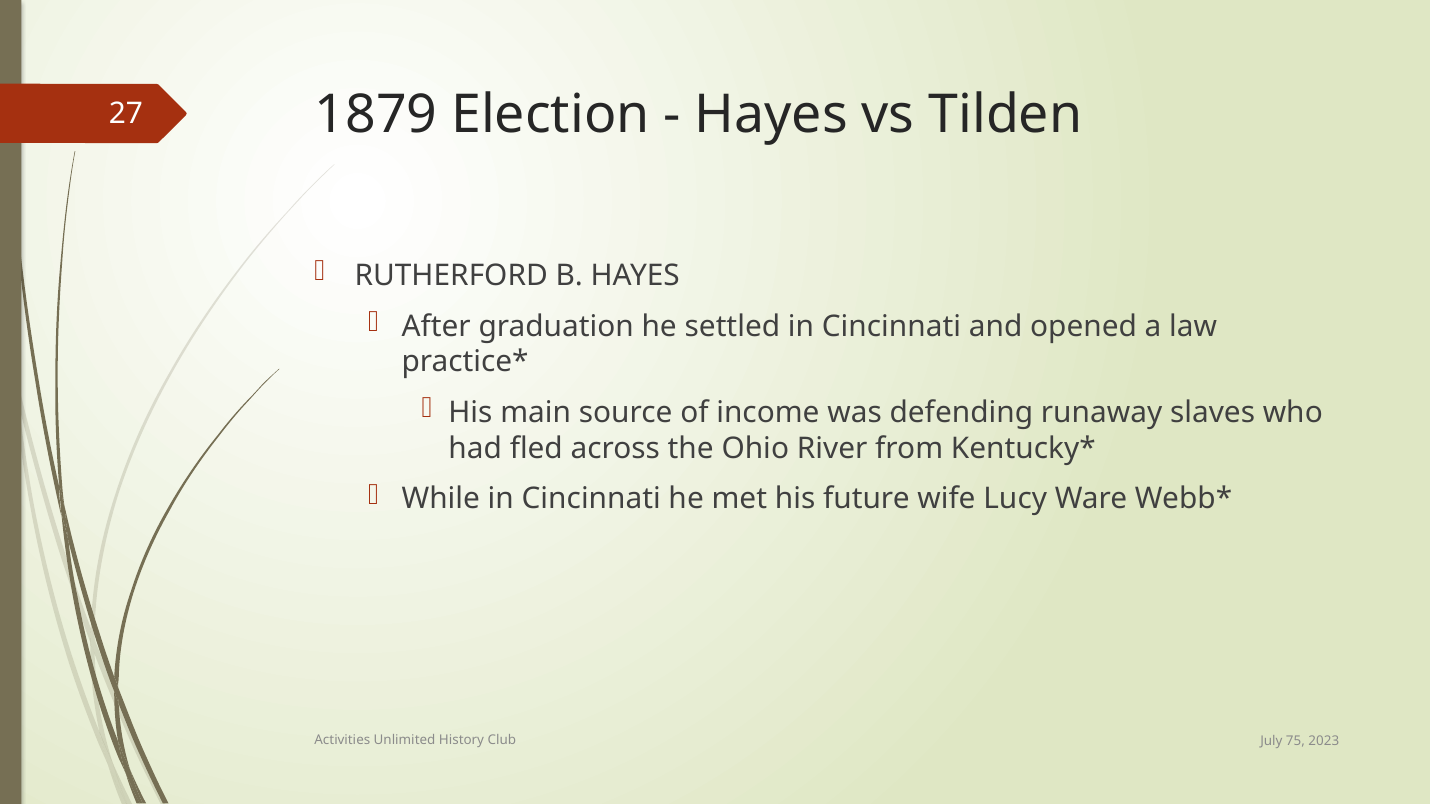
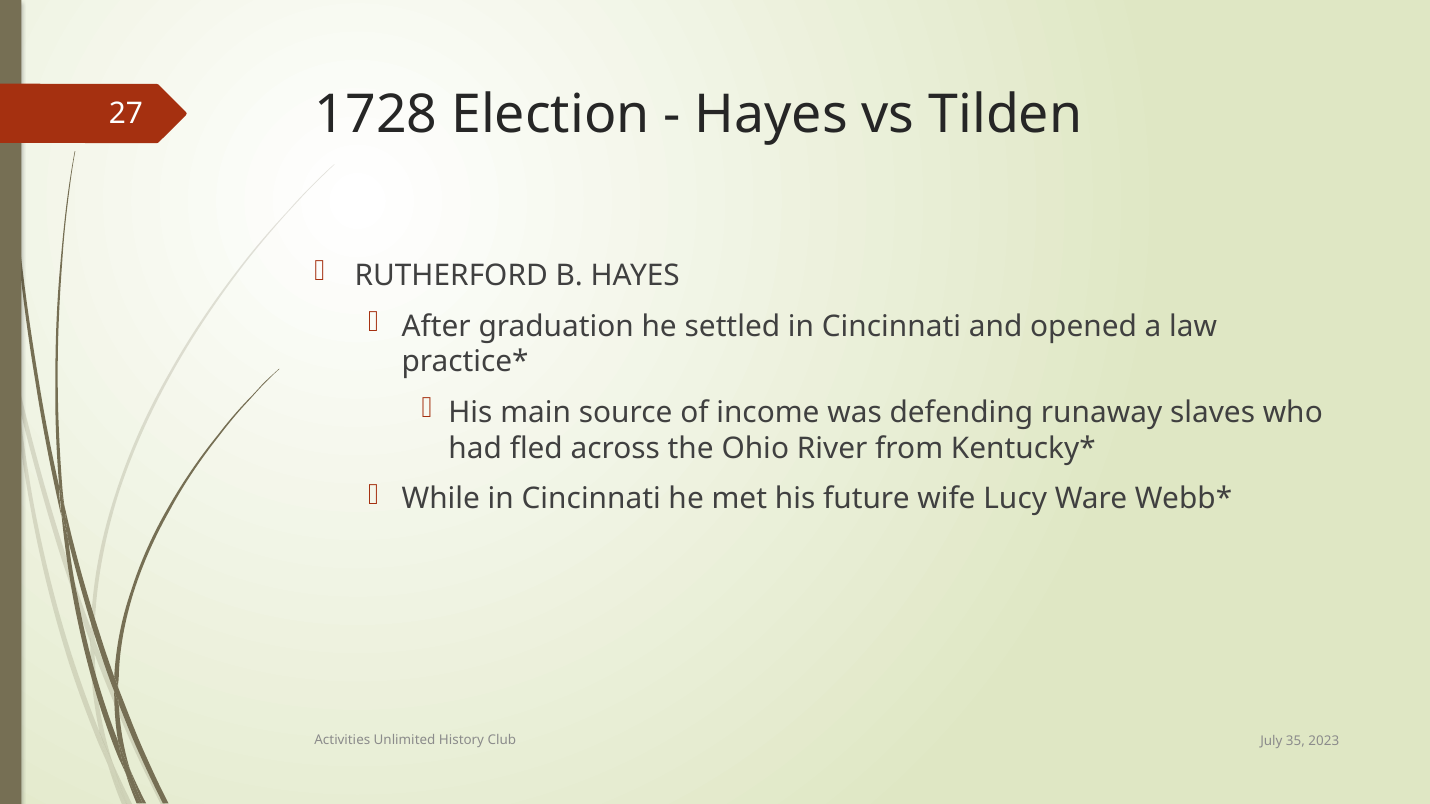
1879: 1879 -> 1728 (376, 115)
75: 75 -> 35 (1295, 742)
